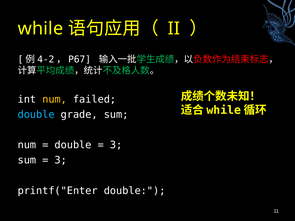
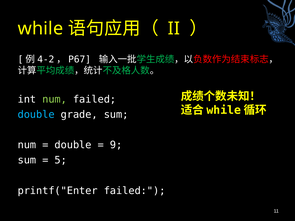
num colour: yellow -> light green (55, 99)
3: 3 -> 9 (116, 145)
3: 3 -> 5 (61, 160)
printf("Enter double: double -> failed (135, 191)
